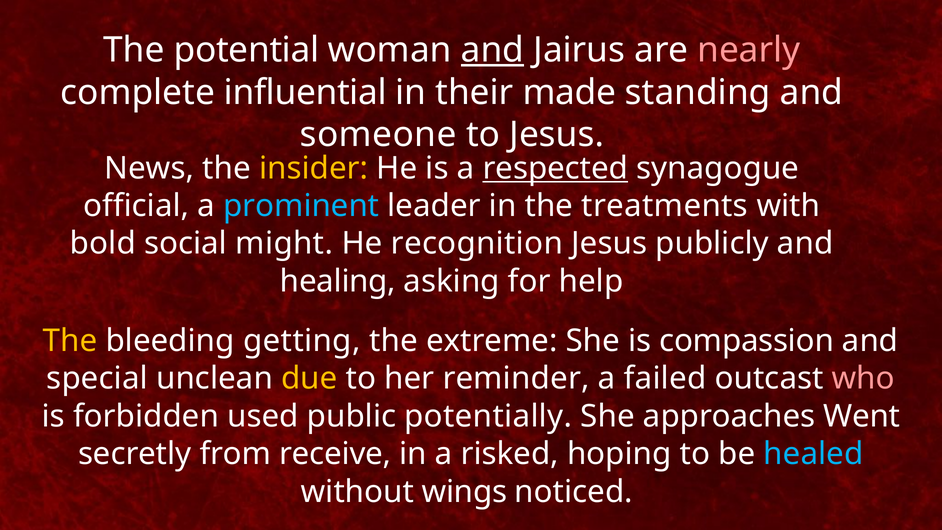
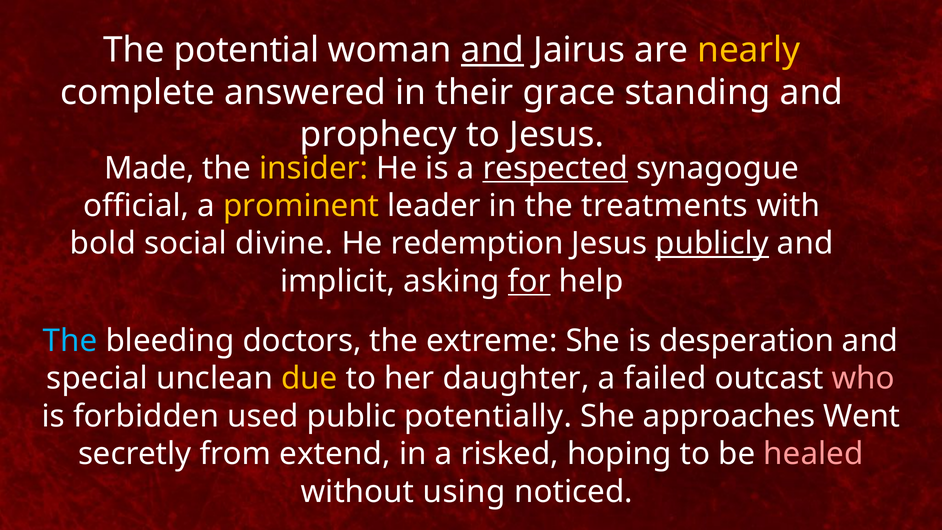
nearly colour: pink -> yellow (749, 50)
influential: influential -> answered (305, 92)
made: made -> grace (569, 92)
someone: someone -> prophecy (378, 135)
News: News -> Made (149, 168)
prominent colour: light blue -> yellow (301, 206)
might: might -> divine (284, 244)
recognition: recognition -> redemption (477, 244)
publicly underline: none -> present (712, 244)
healing: healing -> implicit (338, 281)
for underline: none -> present (529, 281)
The colour: yellow -> light blue (70, 341)
getting: getting -> doctors (302, 341)
compassion: compassion -> desperation (747, 341)
reminder: reminder -> daughter (516, 378)
receive: receive -> extend (335, 454)
healed colour: light blue -> pink (813, 454)
wings: wings -> using (464, 492)
